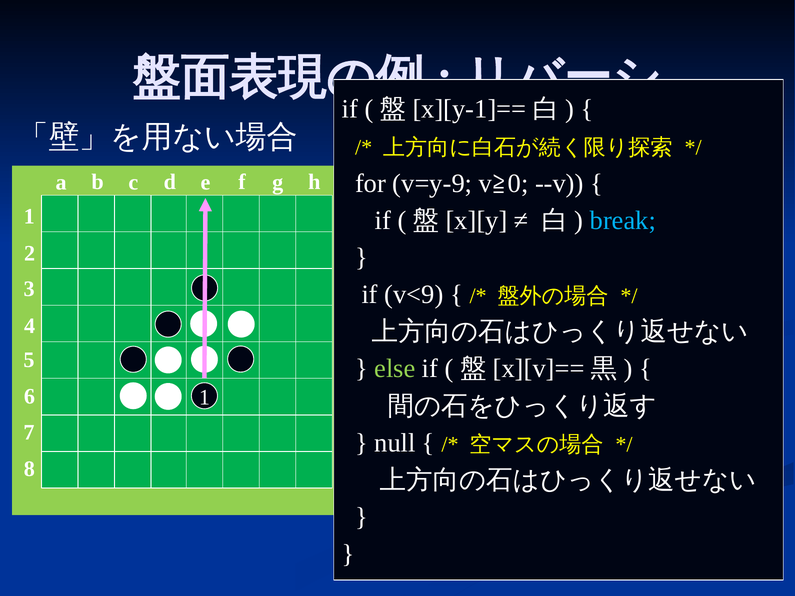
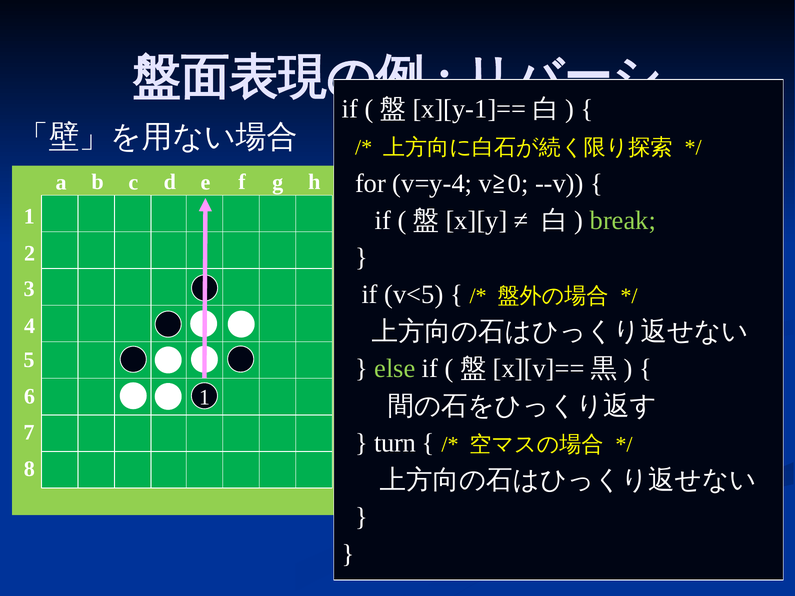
v=y-9: v=y-9 -> v=y-4 (432, 183)
break colour: light blue -> light green (623, 220)
v<9: v<9 -> v<5 (414, 295)
null: null -> turn (395, 443)
